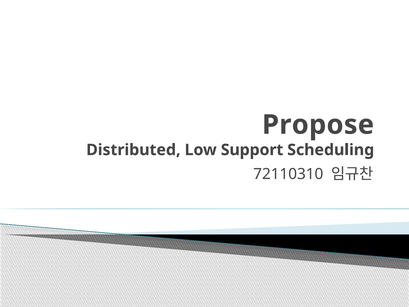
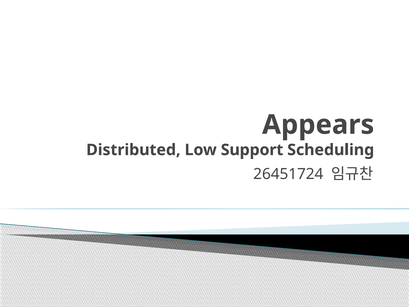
Propose: Propose -> Appears (318, 125)
72110310: 72110310 -> 26451724 (288, 174)
